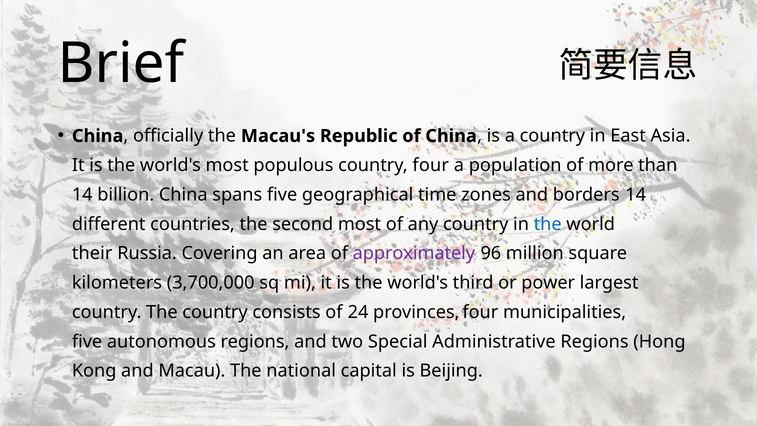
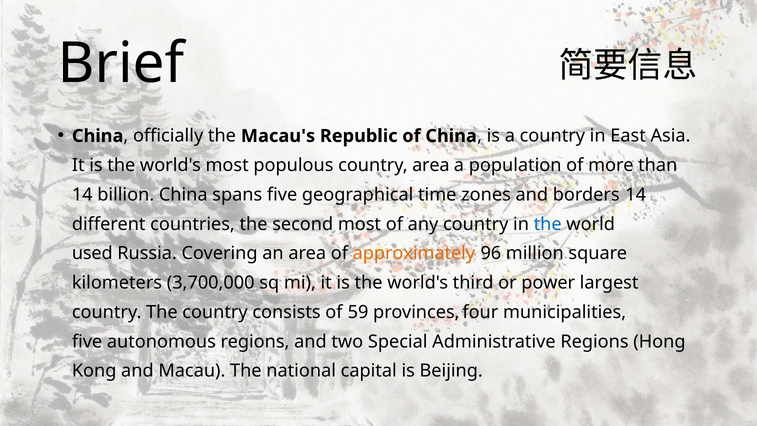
country four: four -> area (431, 165)
their: their -> used (92, 253)
approximately colour: purple -> orange (414, 253)
24: 24 -> 59 (358, 312)
